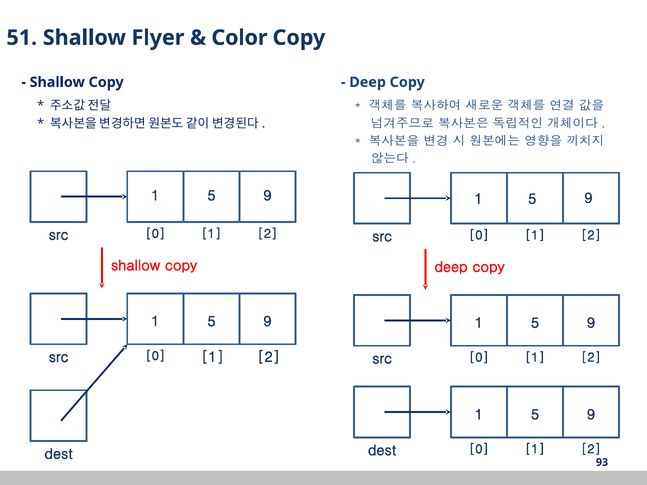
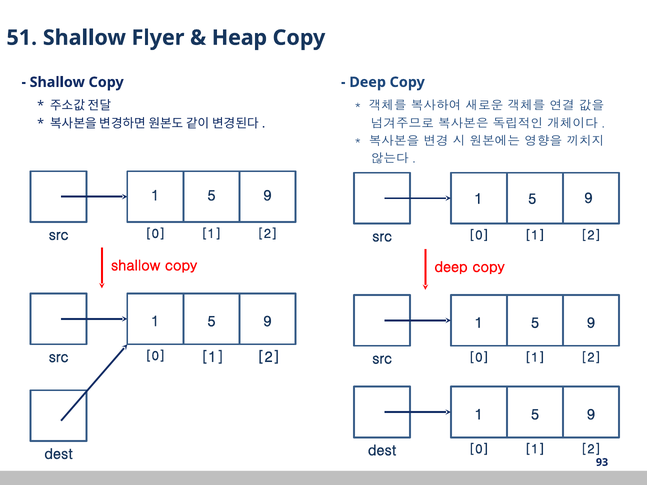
Color: Color -> Heap (239, 38)
